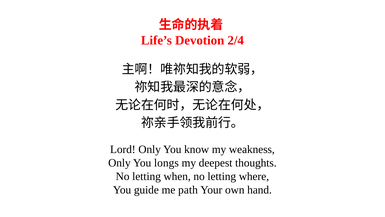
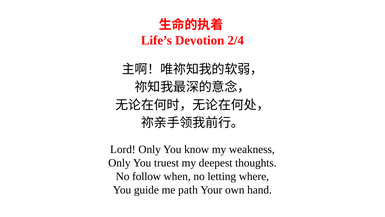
longs: longs -> truest (166, 162)
letting: letting -> follow (147, 176)
